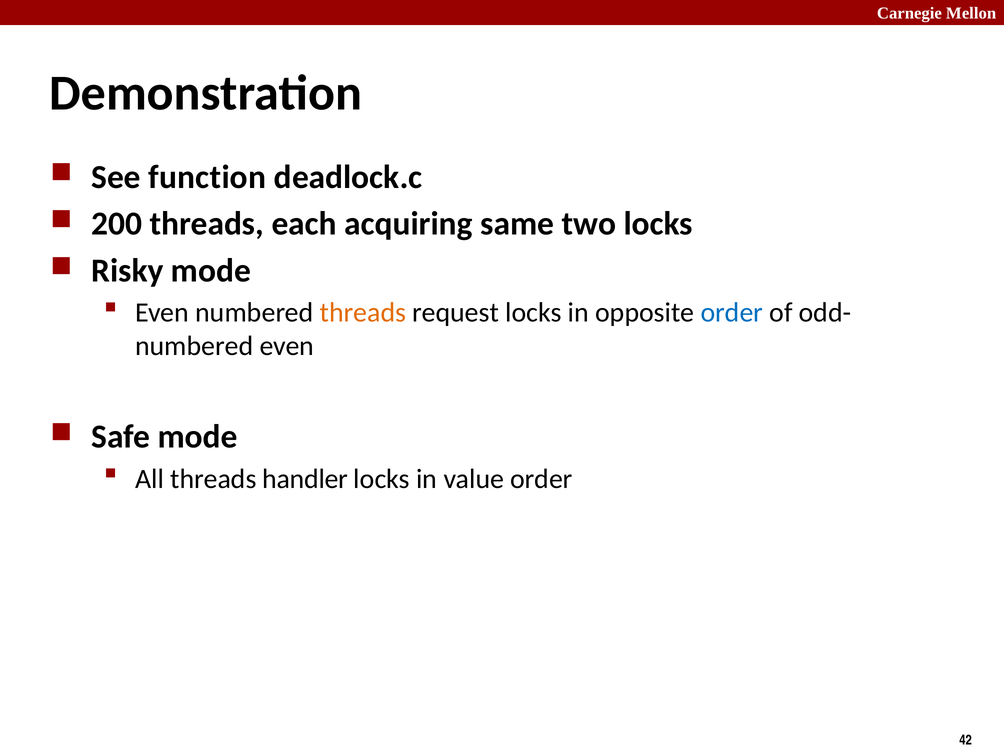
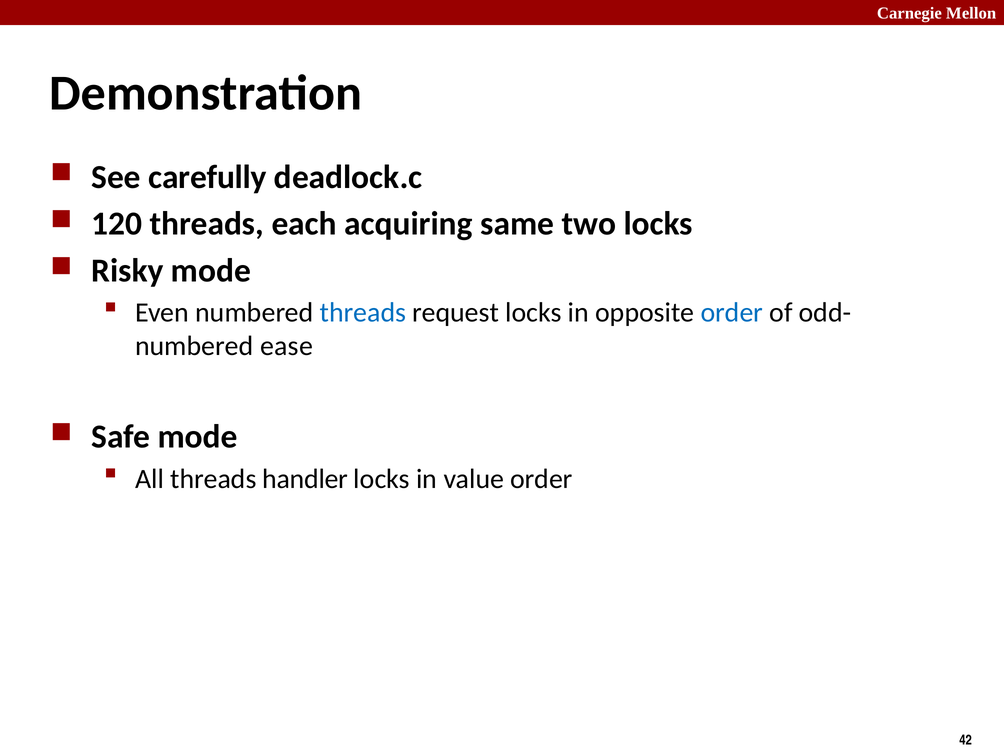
function: function -> carefully (207, 177)
200: 200 -> 120 (117, 224)
threads colour: orange -> blue (363, 313)
numbered even: even -> ease (287, 346)
